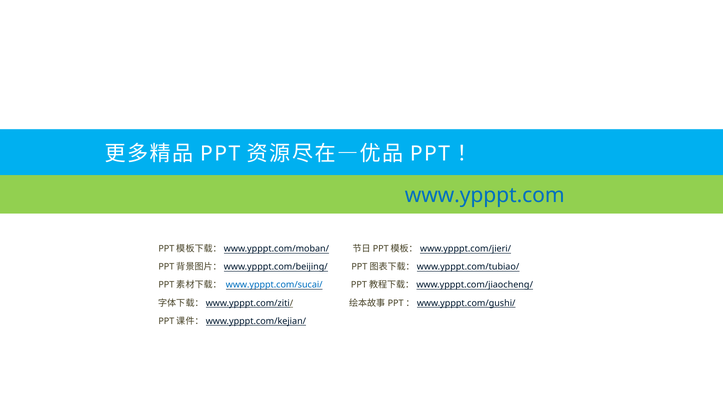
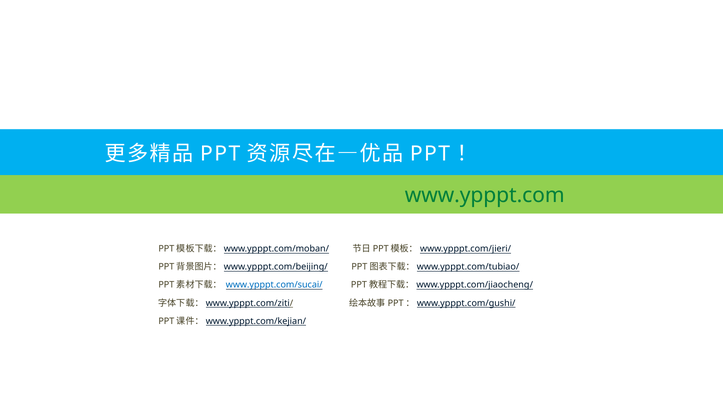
www.ypppt.com colour: blue -> green (485, 196)
